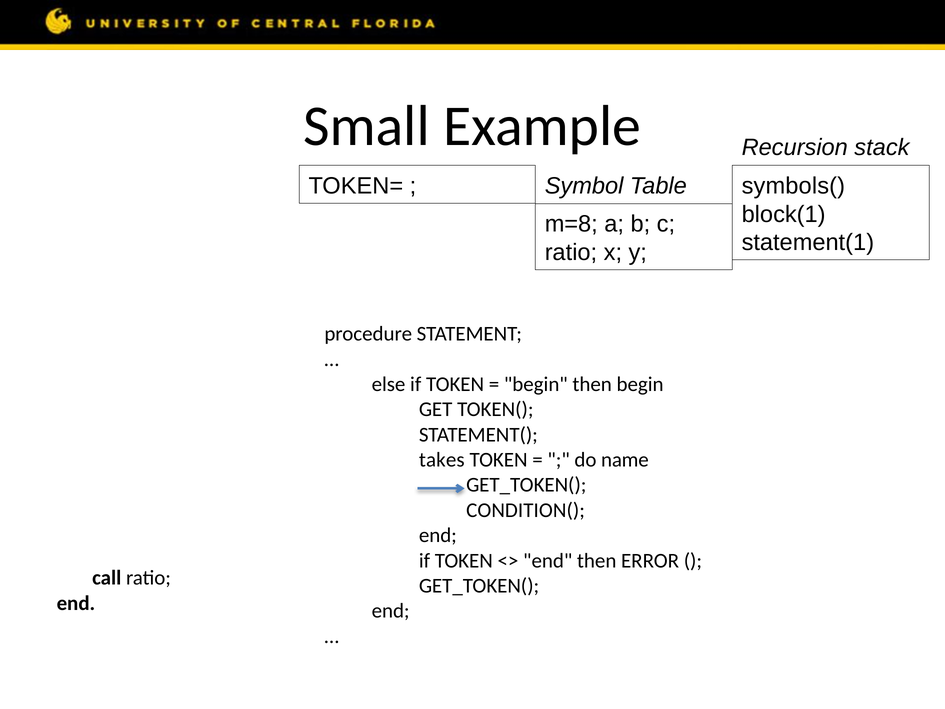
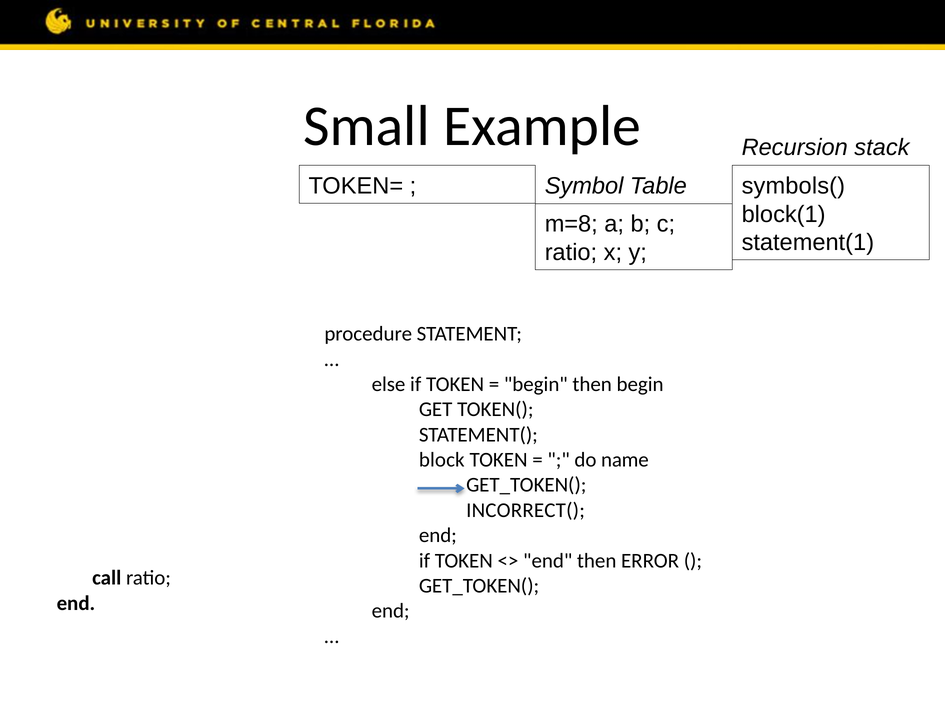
takes: takes -> block (442, 460)
CONDITION(: CONDITION( -> INCORRECT( (526, 510)
